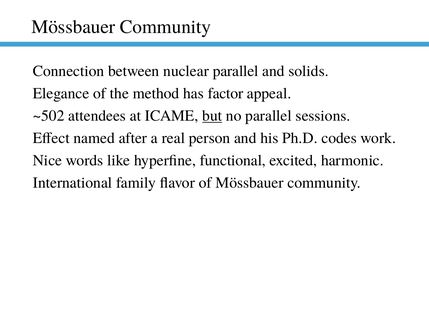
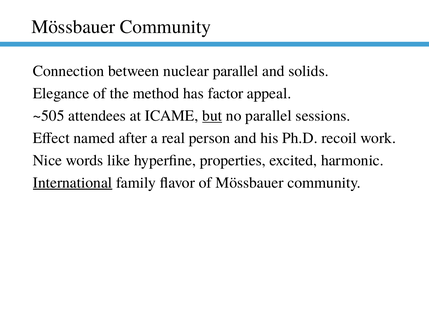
~502: ~502 -> ~505 (49, 116)
codes: codes -> recoil (339, 138)
functional: functional -> properties (233, 160)
International underline: none -> present (73, 182)
